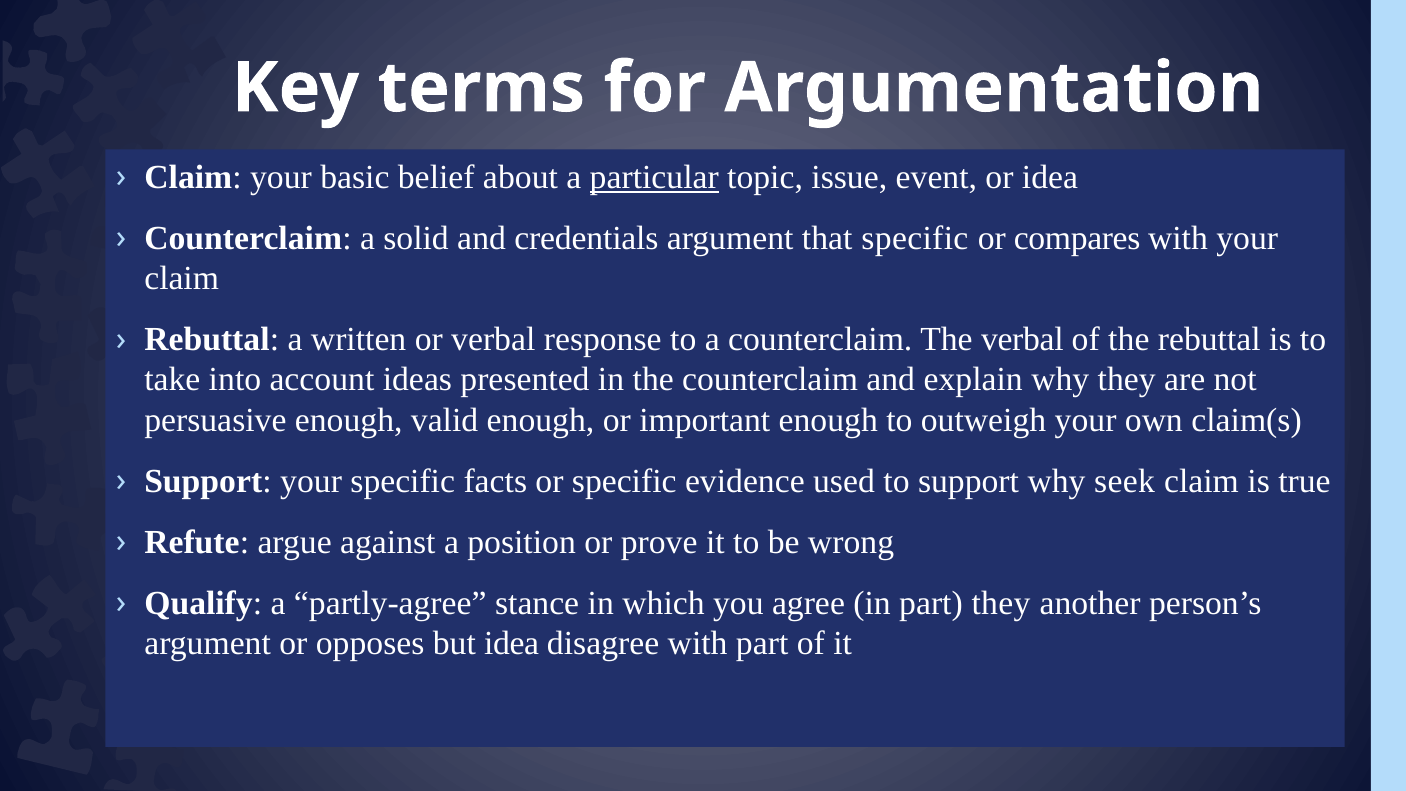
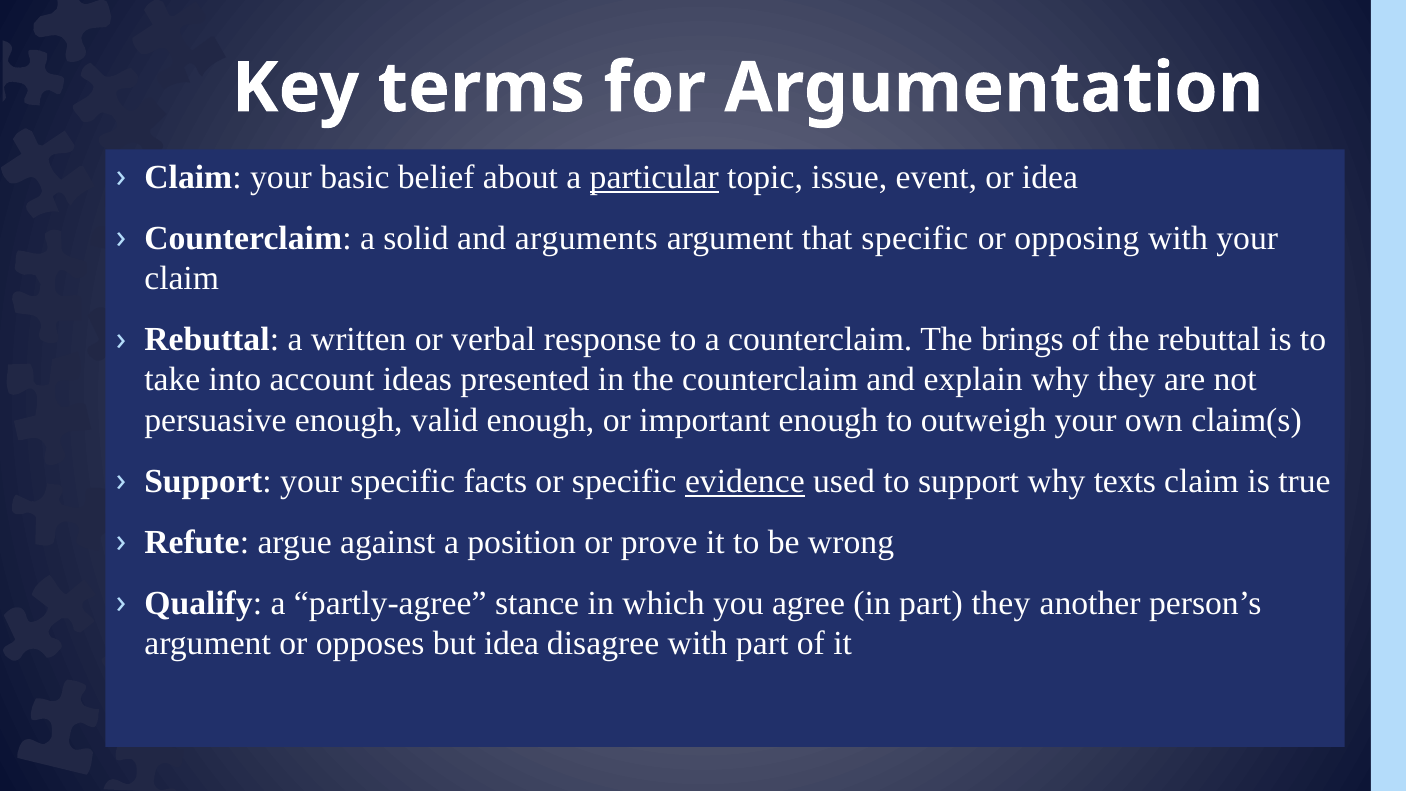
credentials: credentials -> arguments (586, 238)
compares: compares -> opposing (1077, 238)
The verbal: verbal -> brings (1022, 339)
evidence underline: none -> present (745, 481)
seek: seek -> texts (1125, 481)
